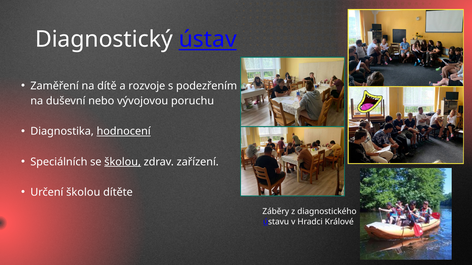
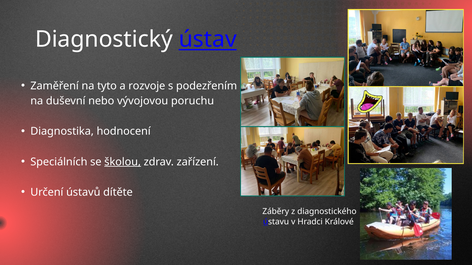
dítě: dítě -> tyto (107, 86)
hodnocení underline: present -> none (124, 132)
Určení školou: školou -> ústavů (83, 193)
